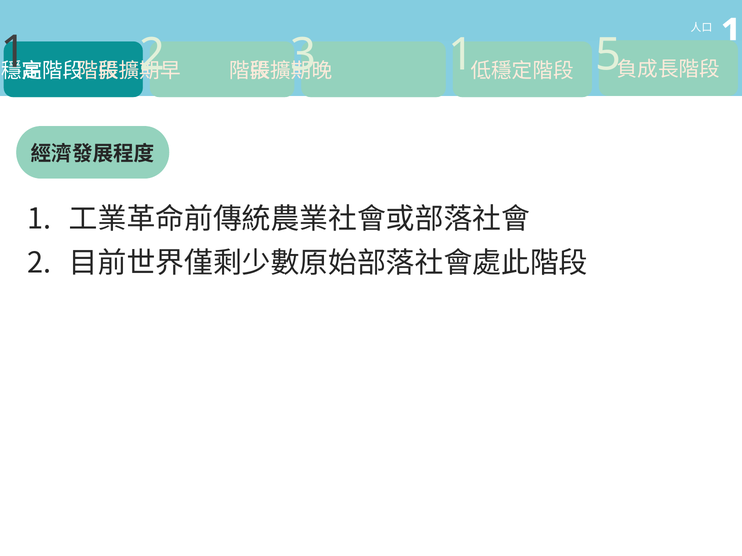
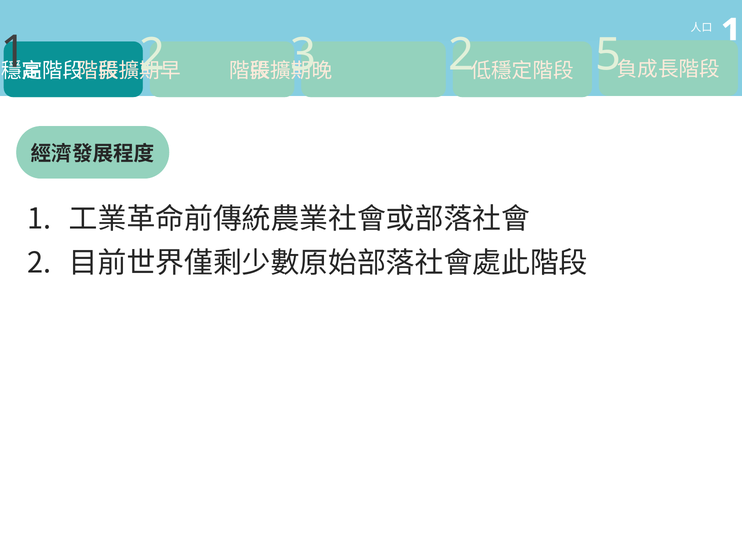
1: 1 -> 2 (461, 55)
